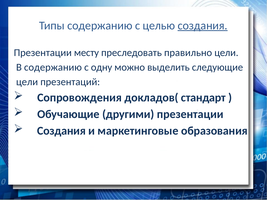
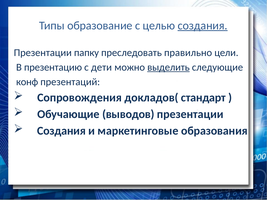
Типы содержанию: содержанию -> образование (100, 26)
месту: месту -> папку (86, 53)
В содержанию: содержанию -> презентацию (53, 67)
одну: одну -> дети (101, 67)
выделить underline: none -> present (168, 67)
цели: цели -> конф (27, 82)
другими: другими -> выводов (128, 114)
